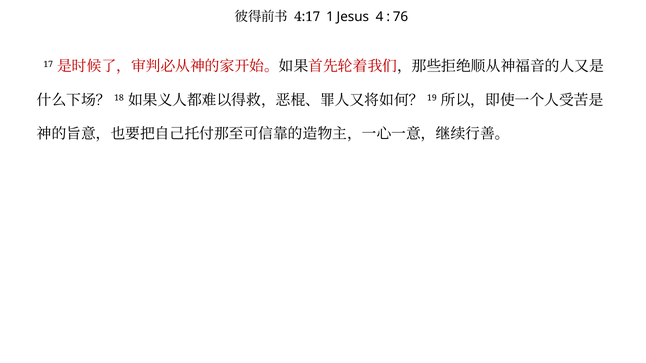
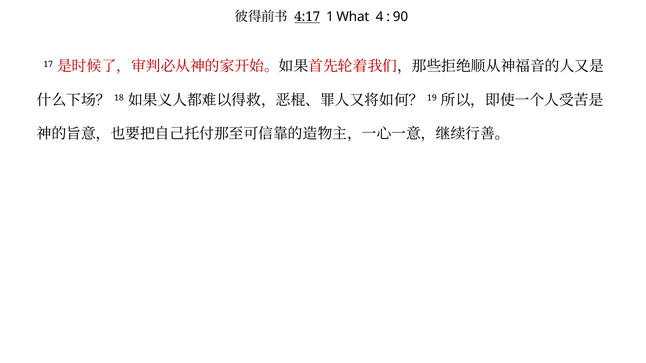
4:17 underline: none -> present (307, 17)
Jesus: Jesus -> What (353, 17)
76: 76 -> 90 (400, 17)
